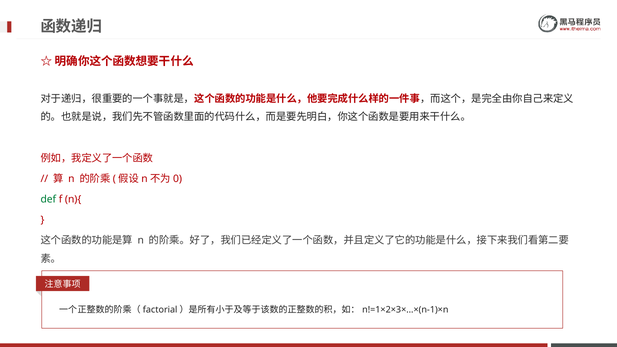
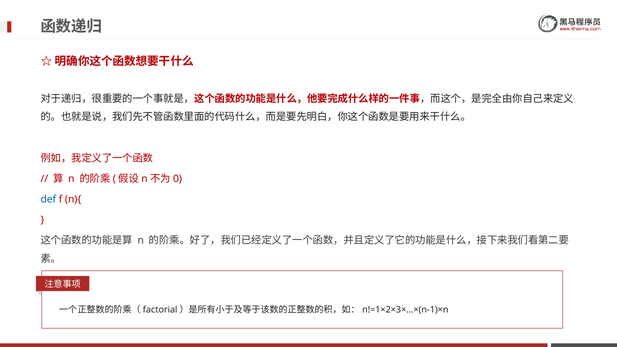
def colour: green -> blue (48, 199)
